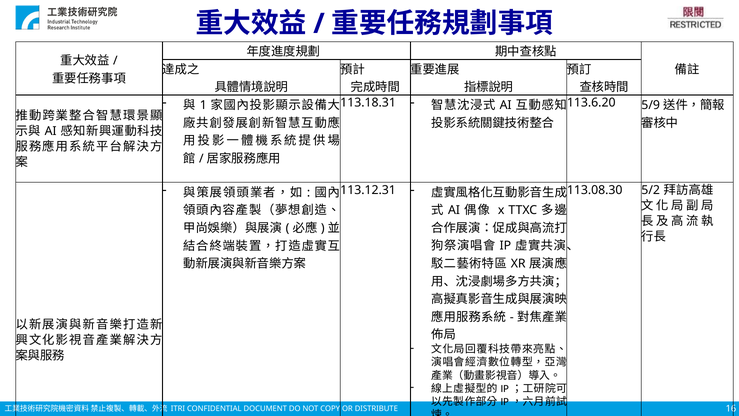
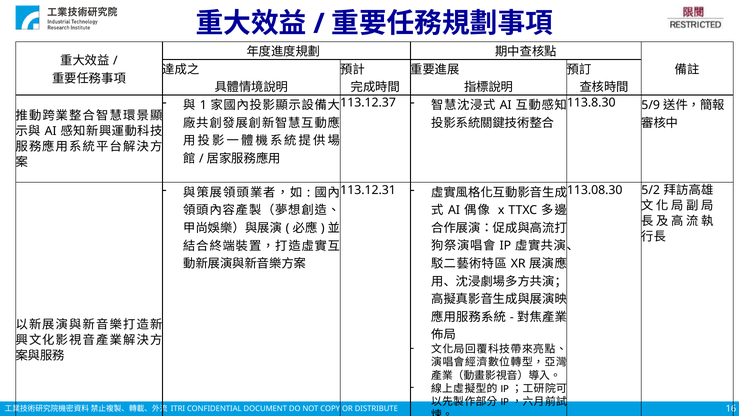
113.18.31: 113.18.31 -> 113.12.37 (368, 103)
113.6.20: 113.6.20 -> 113.8.30 (591, 103)
